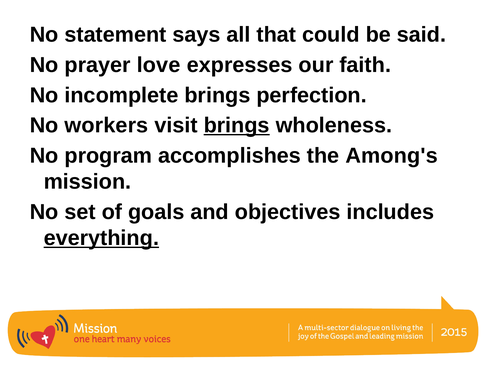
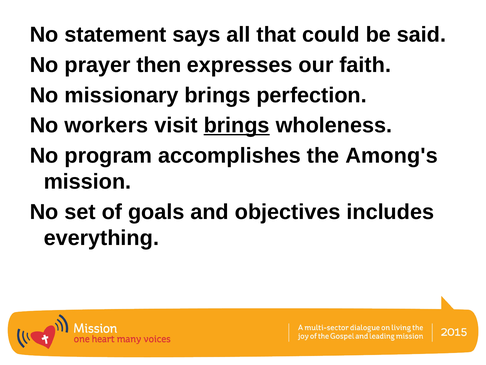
love: love -> then (159, 65)
incomplete: incomplete -> missionary (121, 95)
everything underline: present -> none (101, 238)
